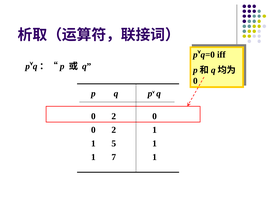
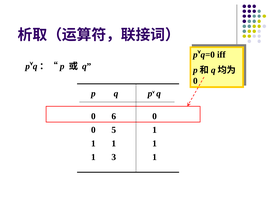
2: 2 -> 6 (114, 116)
2: 2 -> 5 (114, 130)
5: 5 -> 1 (114, 143)
7: 7 -> 3 (114, 157)
